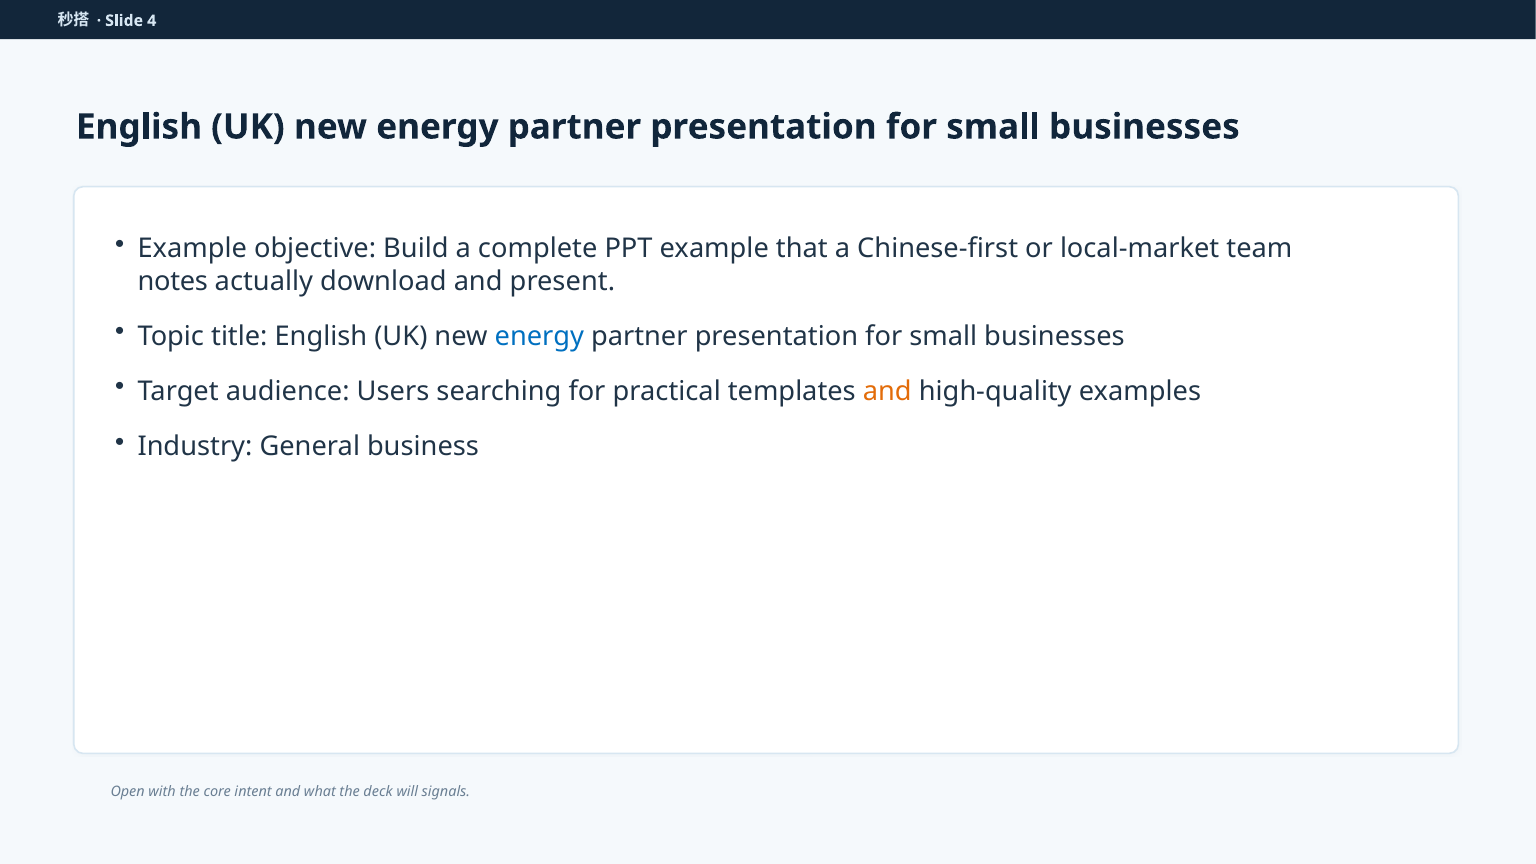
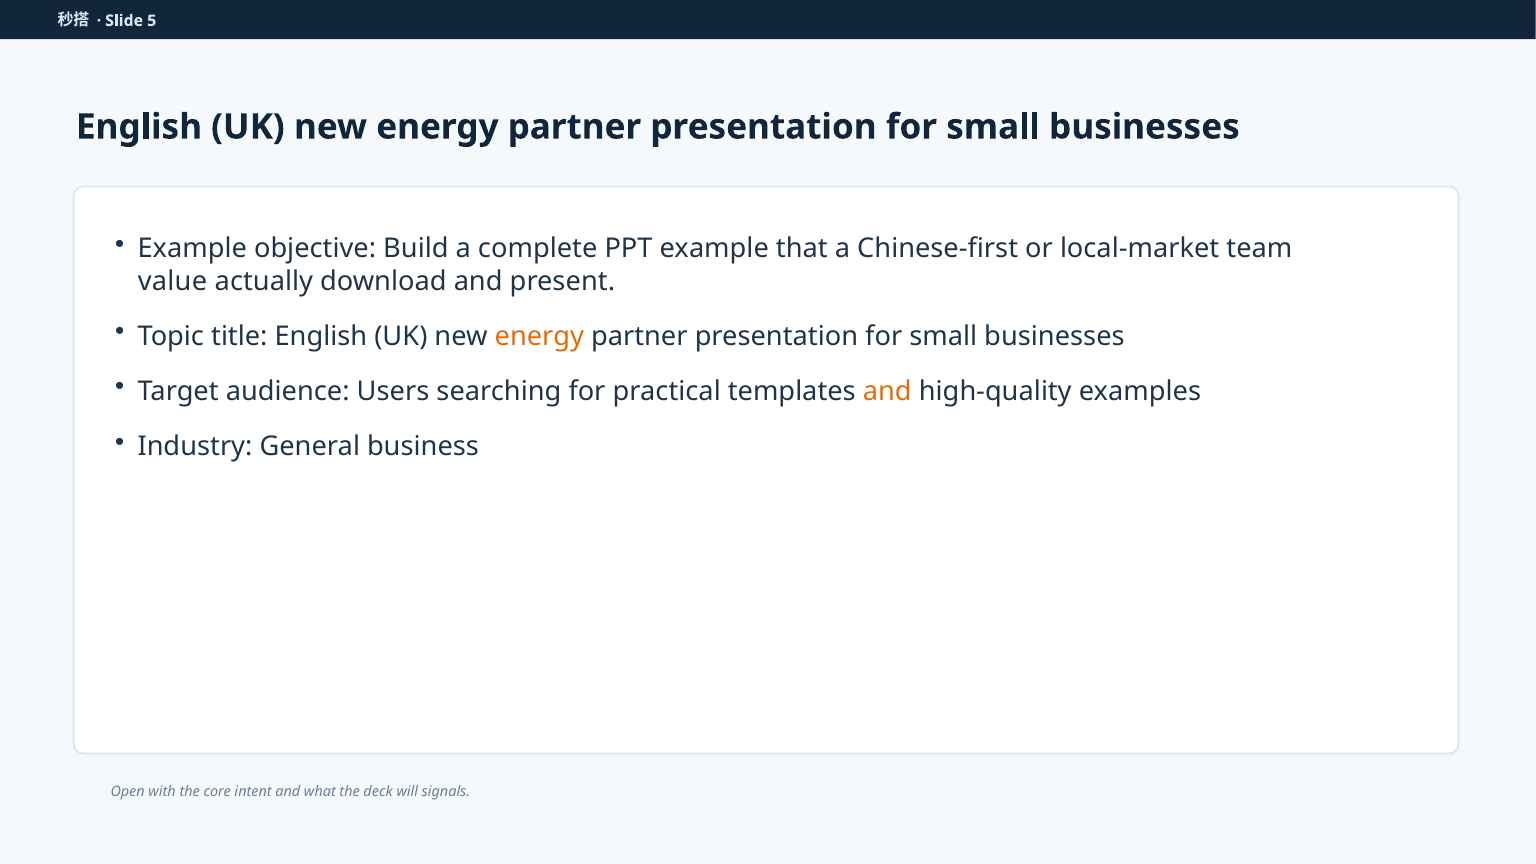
4: 4 -> 5 (152, 21)
notes: notes -> value (172, 281)
energy colour: blue -> orange (539, 336)
